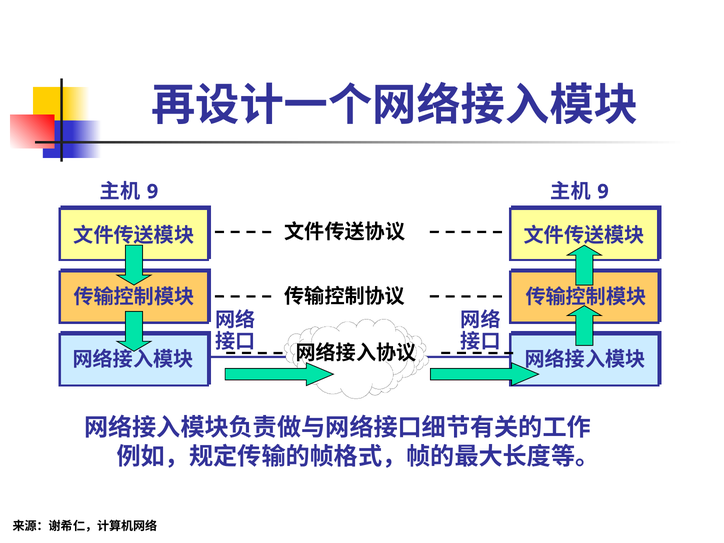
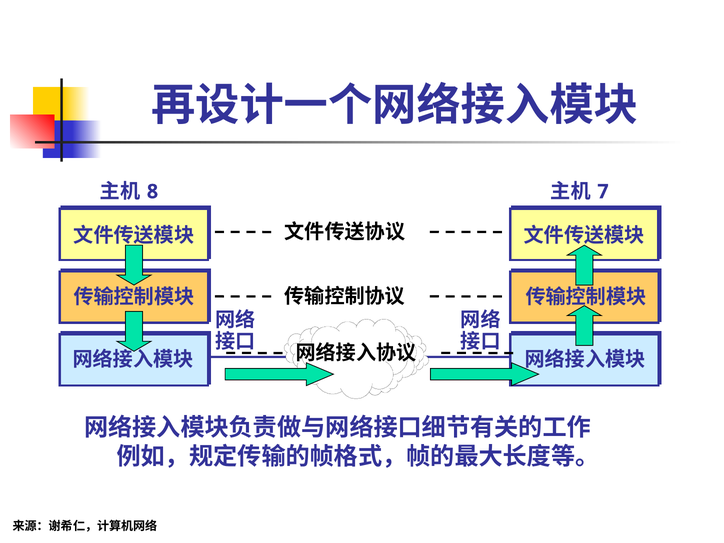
9: 9 -> 8 (152, 192)
9: 9 -> 7 (603, 192)
